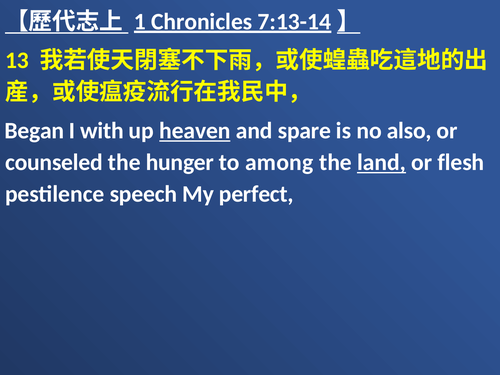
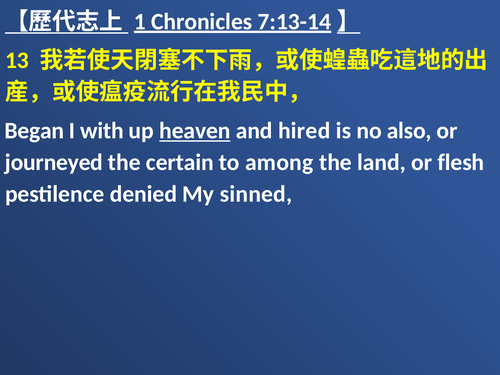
spare: spare -> hired (304, 131)
counseled: counseled -> journeyed (54, 162)
hunger: hunger -> certain (180, 162)
land underline: present -> none (382, 162)
speech: speech -> denied (143, 194)
perfect: perfect -> sinned (256, 194)
